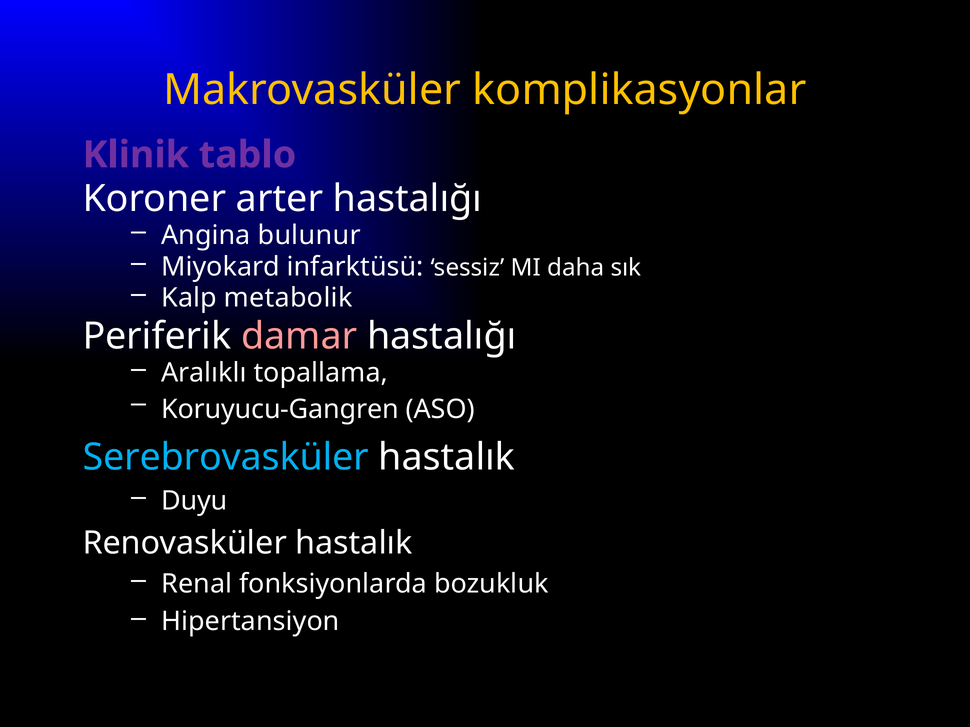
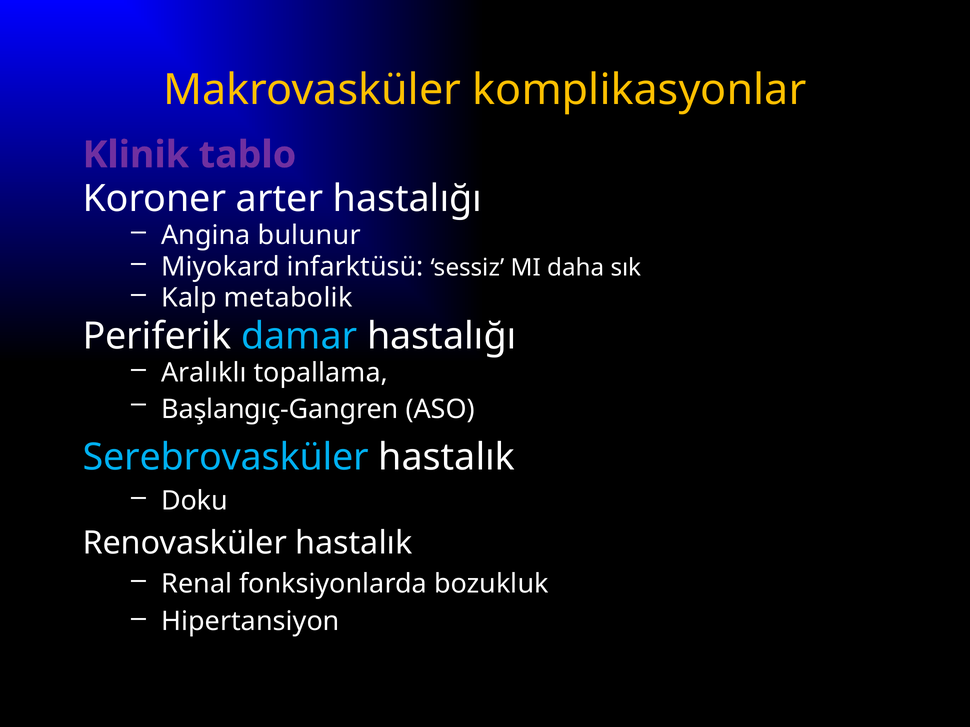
damar colour: pink -> light blue (299, 336)
Koruyucu-Gangren: Koruyucu-Gangren -> Başlangıç-Gangren (280, 410)
Duyu: Duyu -> Doku (195, 501)
